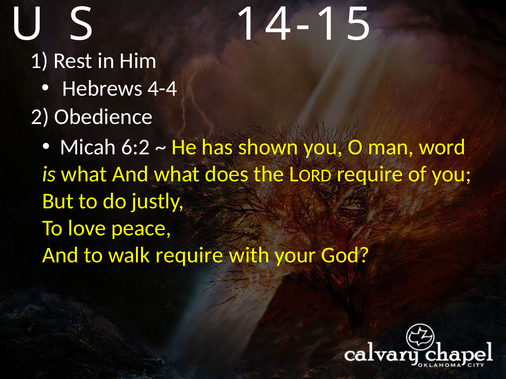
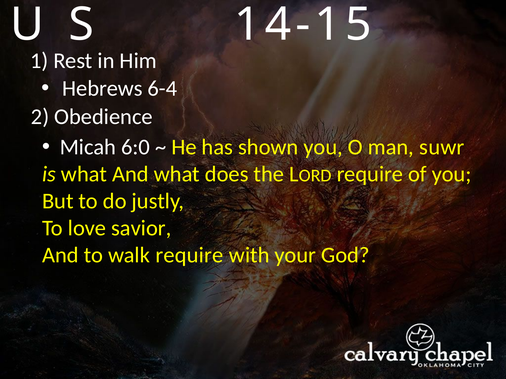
4-4: 4-4 -> 6-4 (162, 89)
6:2: 6:2 -> 6:0 (135, 147)
word: word -> suwr (442, 147)
peace: peace -> savior (141, 228)
